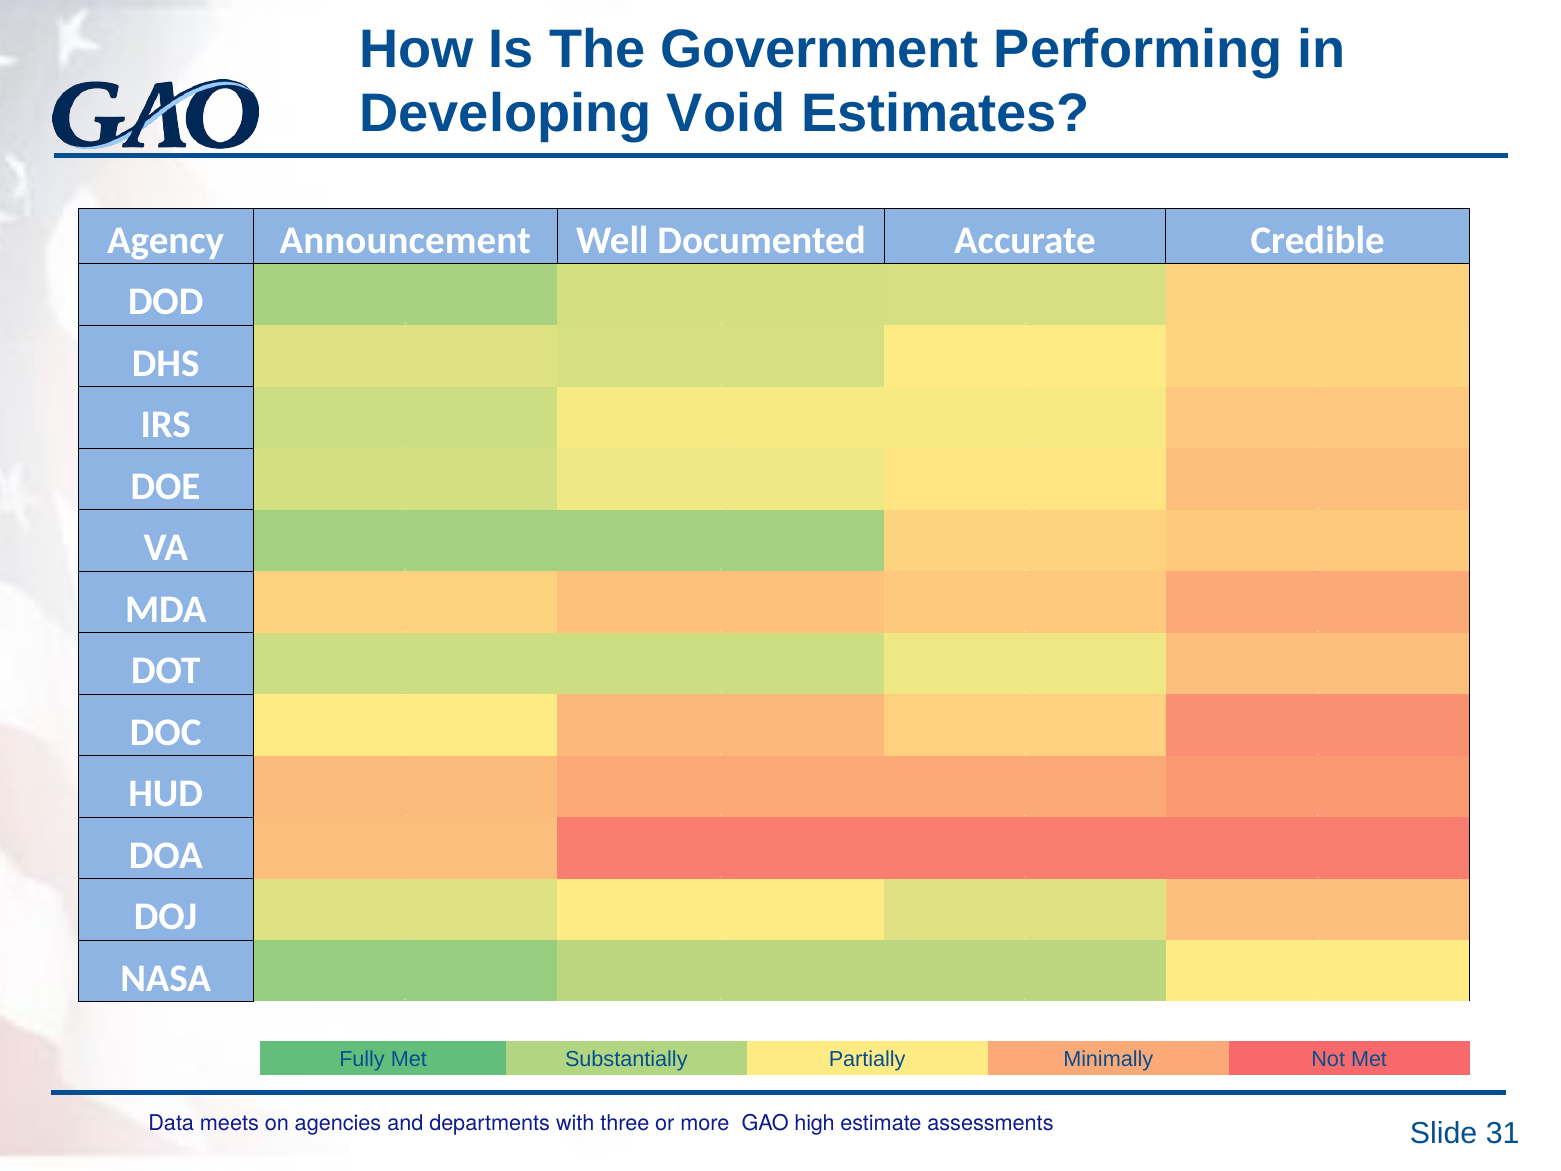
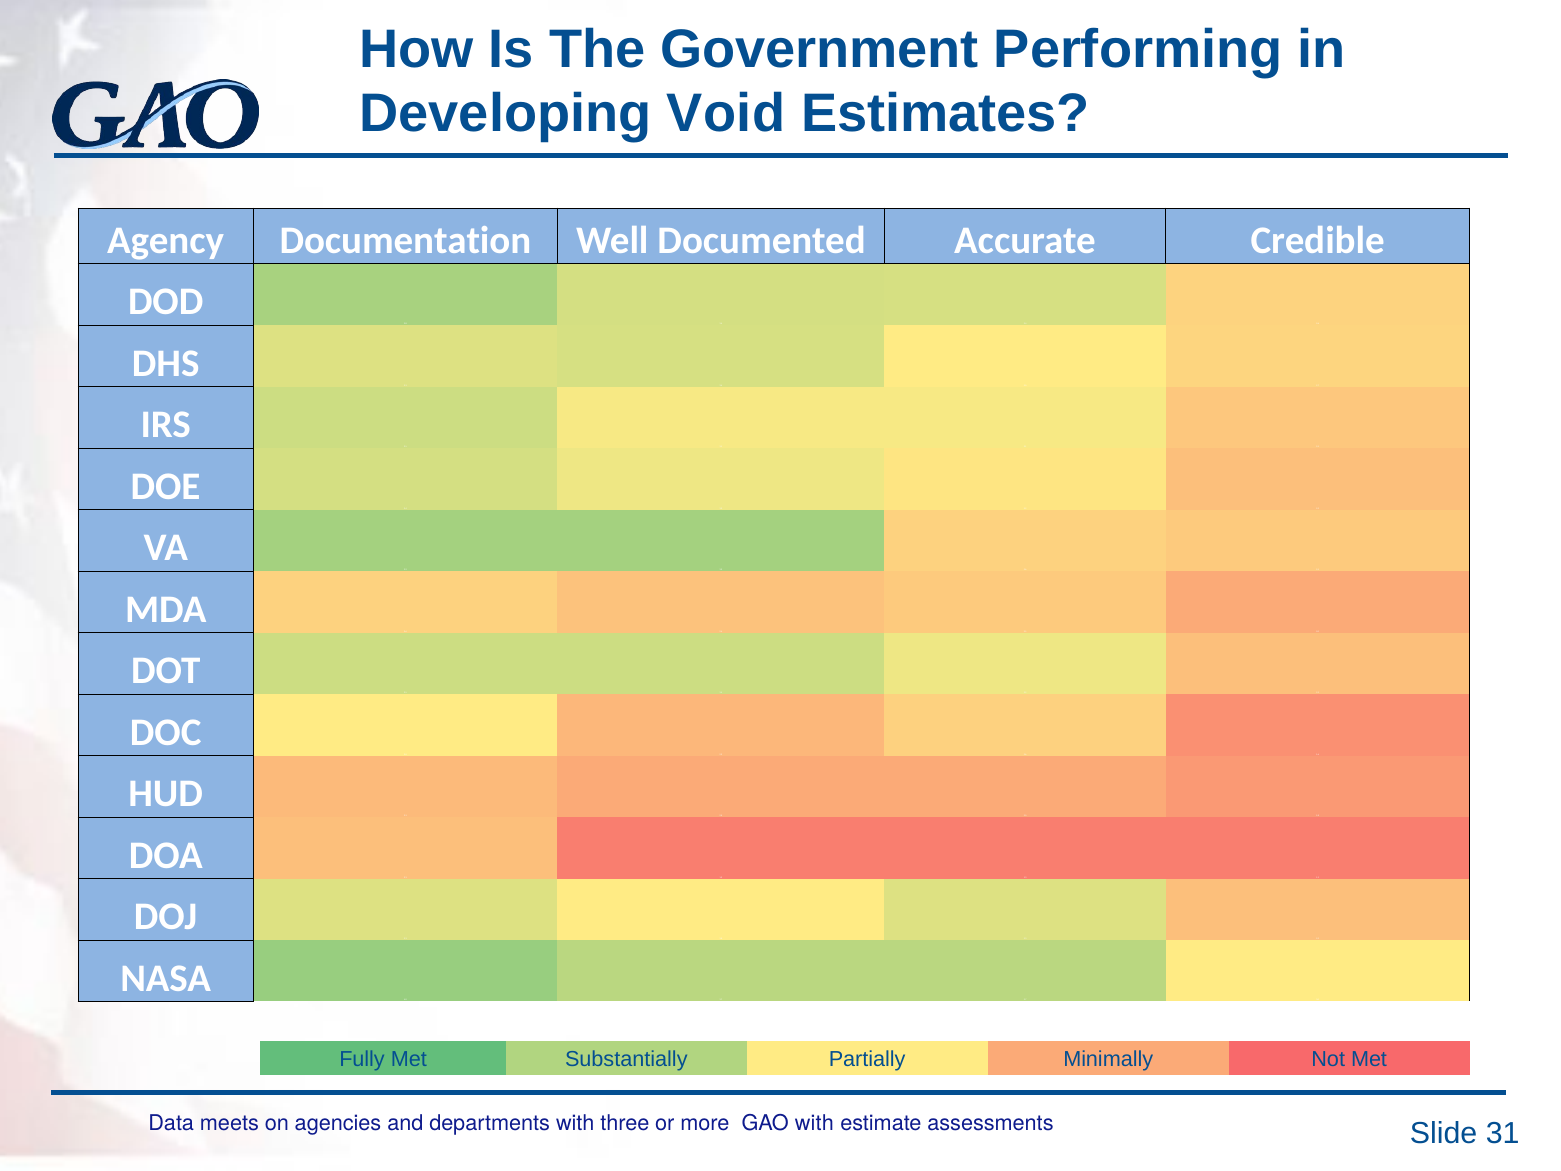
Announcement: Announcement -> Documentation (405, 240)
GAO high: high -> with (814, 1123)
